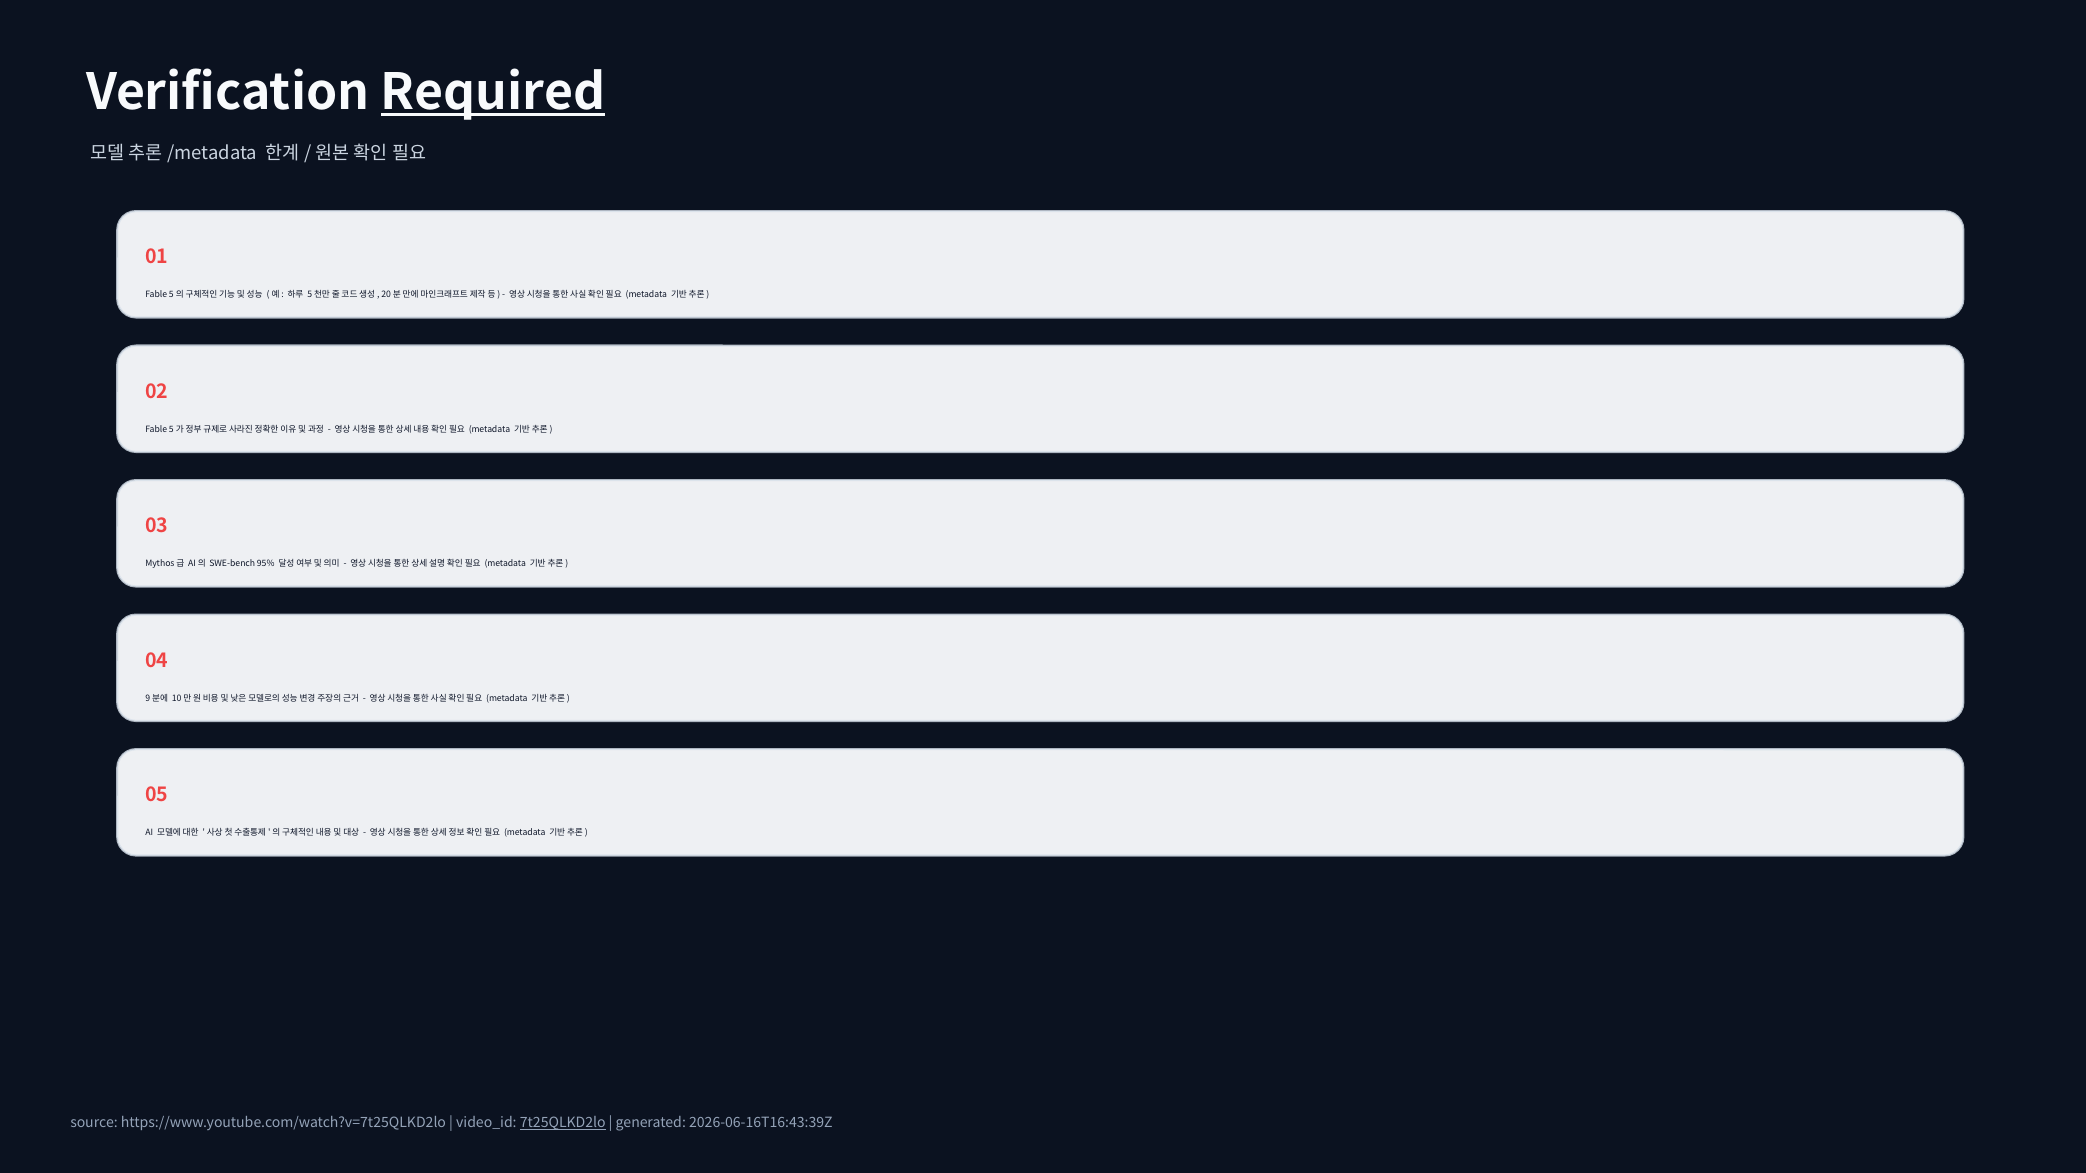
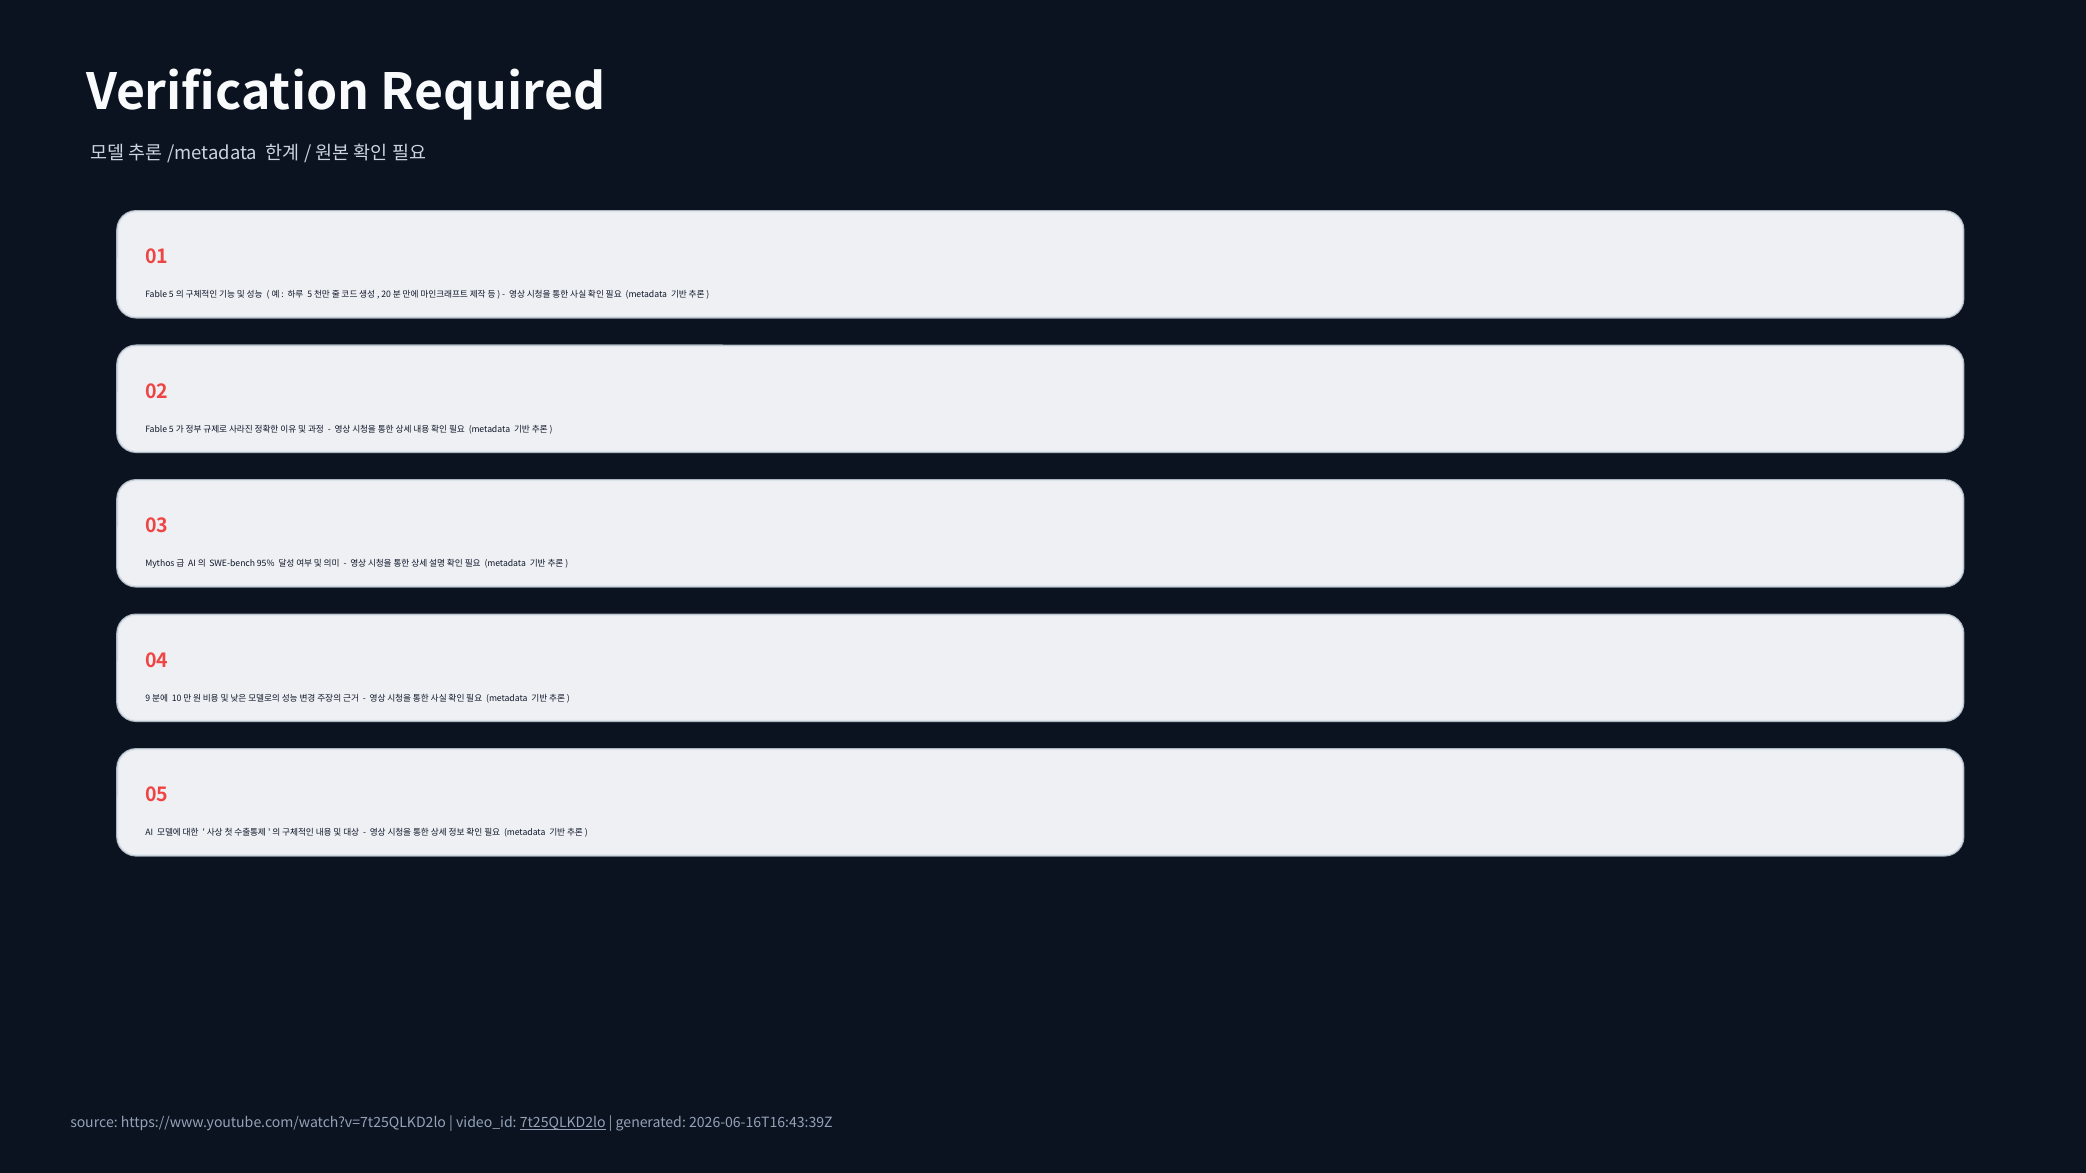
Required underline: present -> none (493, 93)
